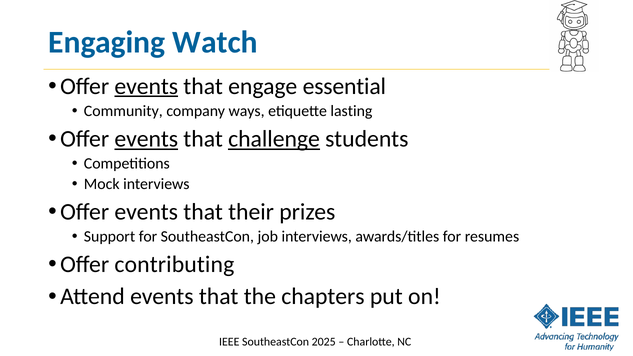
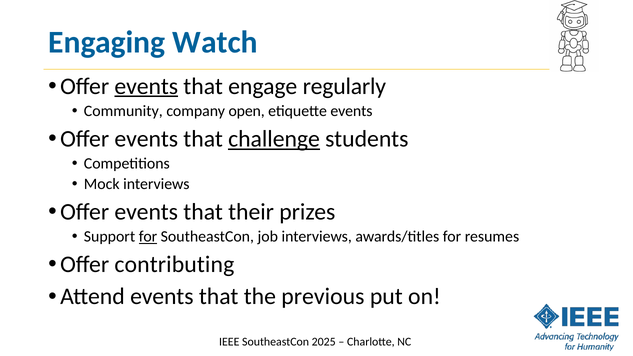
essential: essential -> regularly (344, 86)
ways: ways -> open (247, 111)
etiquette lasting: lasting -> events (351, 111)
events underline: present -> none (146, 139)
for underline: none -> present (148, 237)
chapters: chapters -> previous (323, 297)
